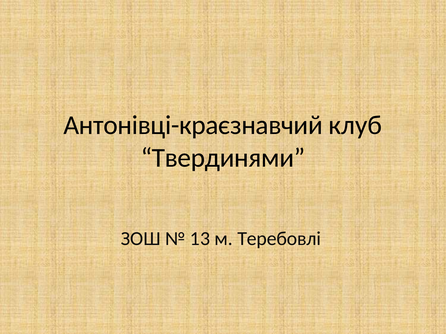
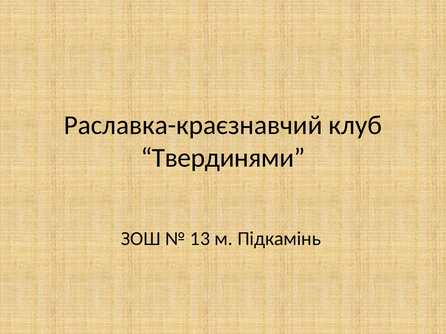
Антонівці-краєзнавчий: Антонівці-краєзнавчий -> Раславка-краєзнавчий (193, 125)
Теребовлі: Теребовлі -> Підкамінь (279, 239)
